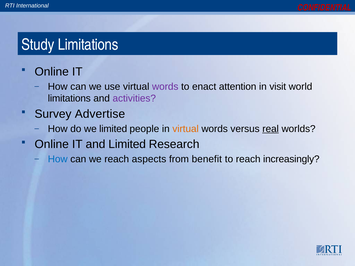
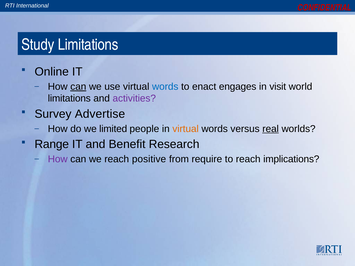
can underline: none -> present (78, 87)
words colour: purple -> blue (165, 87)
attention: attention -> engages (238, 87)
Online: Online -> Range (52, 144)
and Limited: Limited -> Benefit (127, 144)
How colour: blue -> purple (58, 159)
aspects: aspects -> positive (149, 159)
benefit: benefit -> require (207, 159)
increasingly: increasingly -> implications (291, 159)
